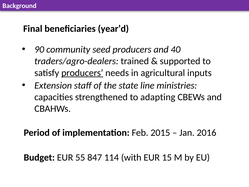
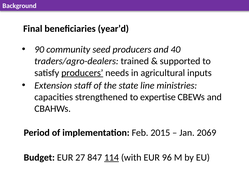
adapting: adapting -> expertise (158, 97)
2016: 2016 -> 2069 (207, 132)
55: 55 -> 27 (80, 157)
114 underline: none -> present (112, 157)
15: 15 -> 96 (167, 157)
